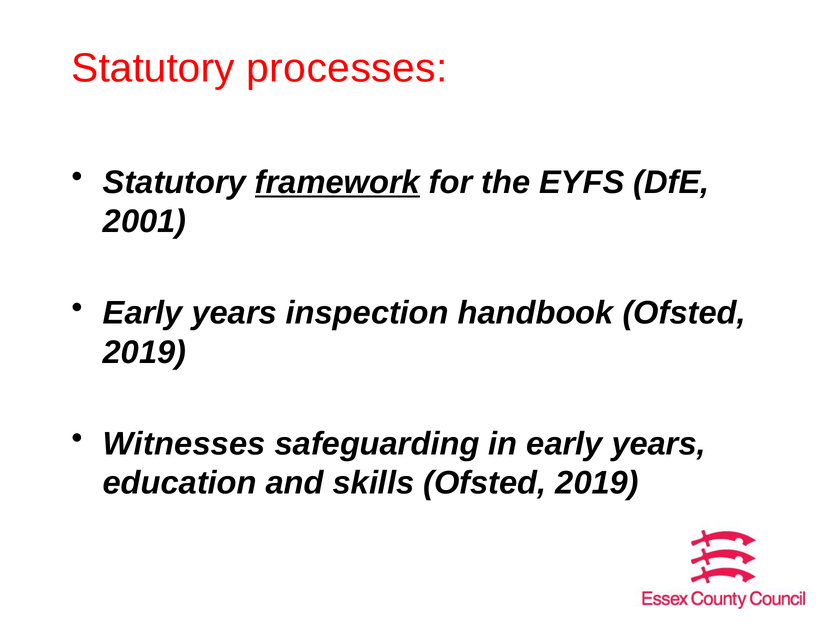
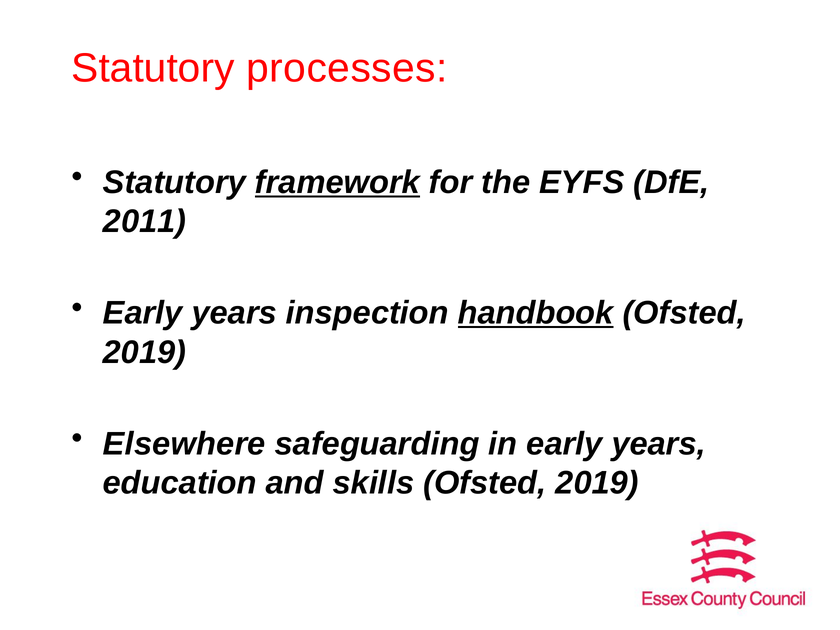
2001: 2001 -> 2011 (145, 222)
handbook underline: none -> present (536, 313)
Witnesses: Witnesses -> Elsewhere (184, 444)
